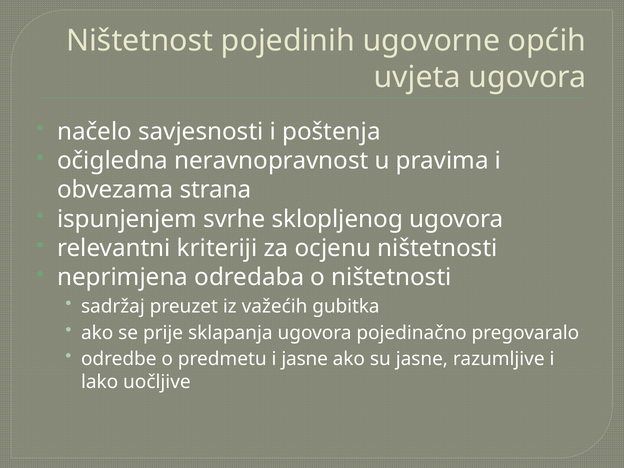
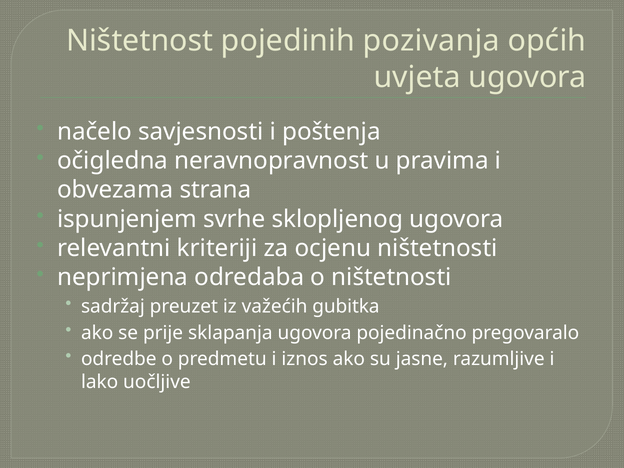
ugovorne: ugovorne -> pozivanja (431, 41)
i jasne: jasne -> iznos (305, 359)
